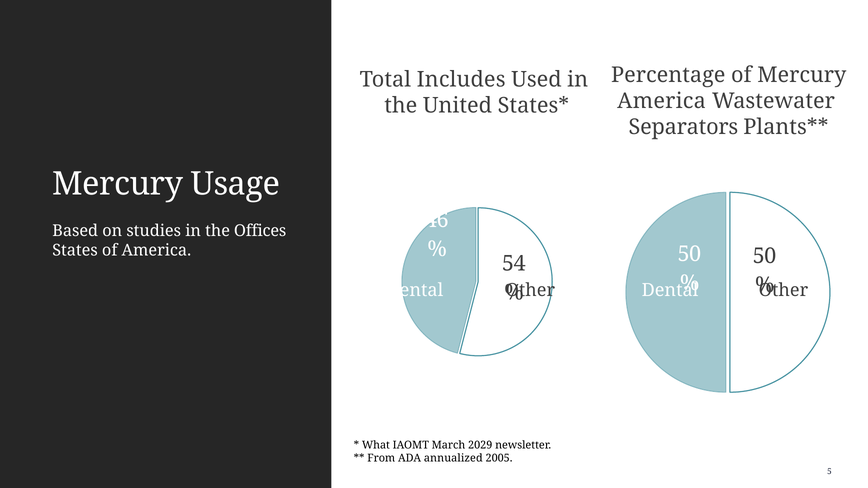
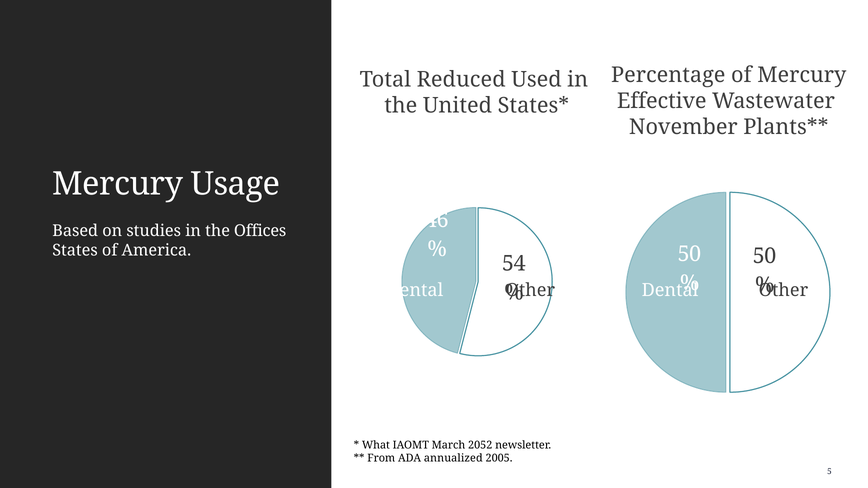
Includes: Includes -> Reduced (461, 80)
America: America -> Effective (662, 101)
Separators: Separators -> November (683, 127)
2029: 2029 -> 2052 (480, 445)
